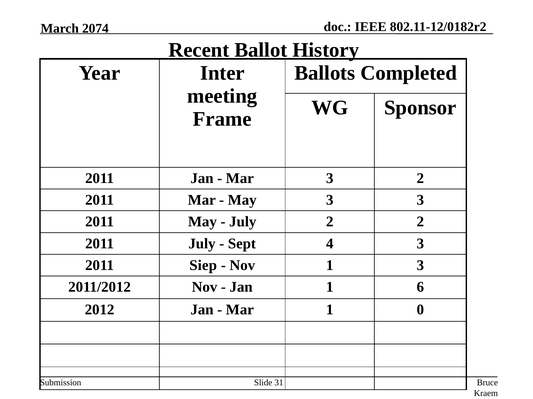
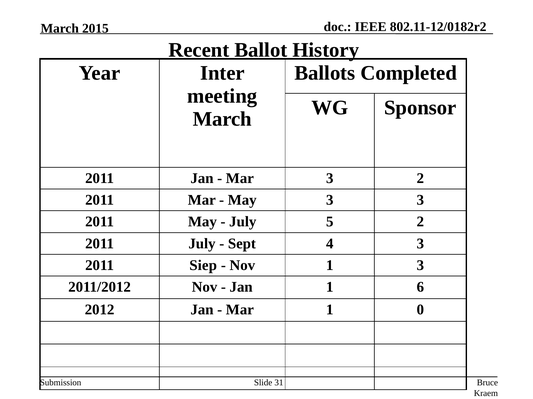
2074: 2074 -> 2015 (95, 28)
Frame: Frame -> March (222, 119)
July 2: 2 -> 5 (330, 222)
